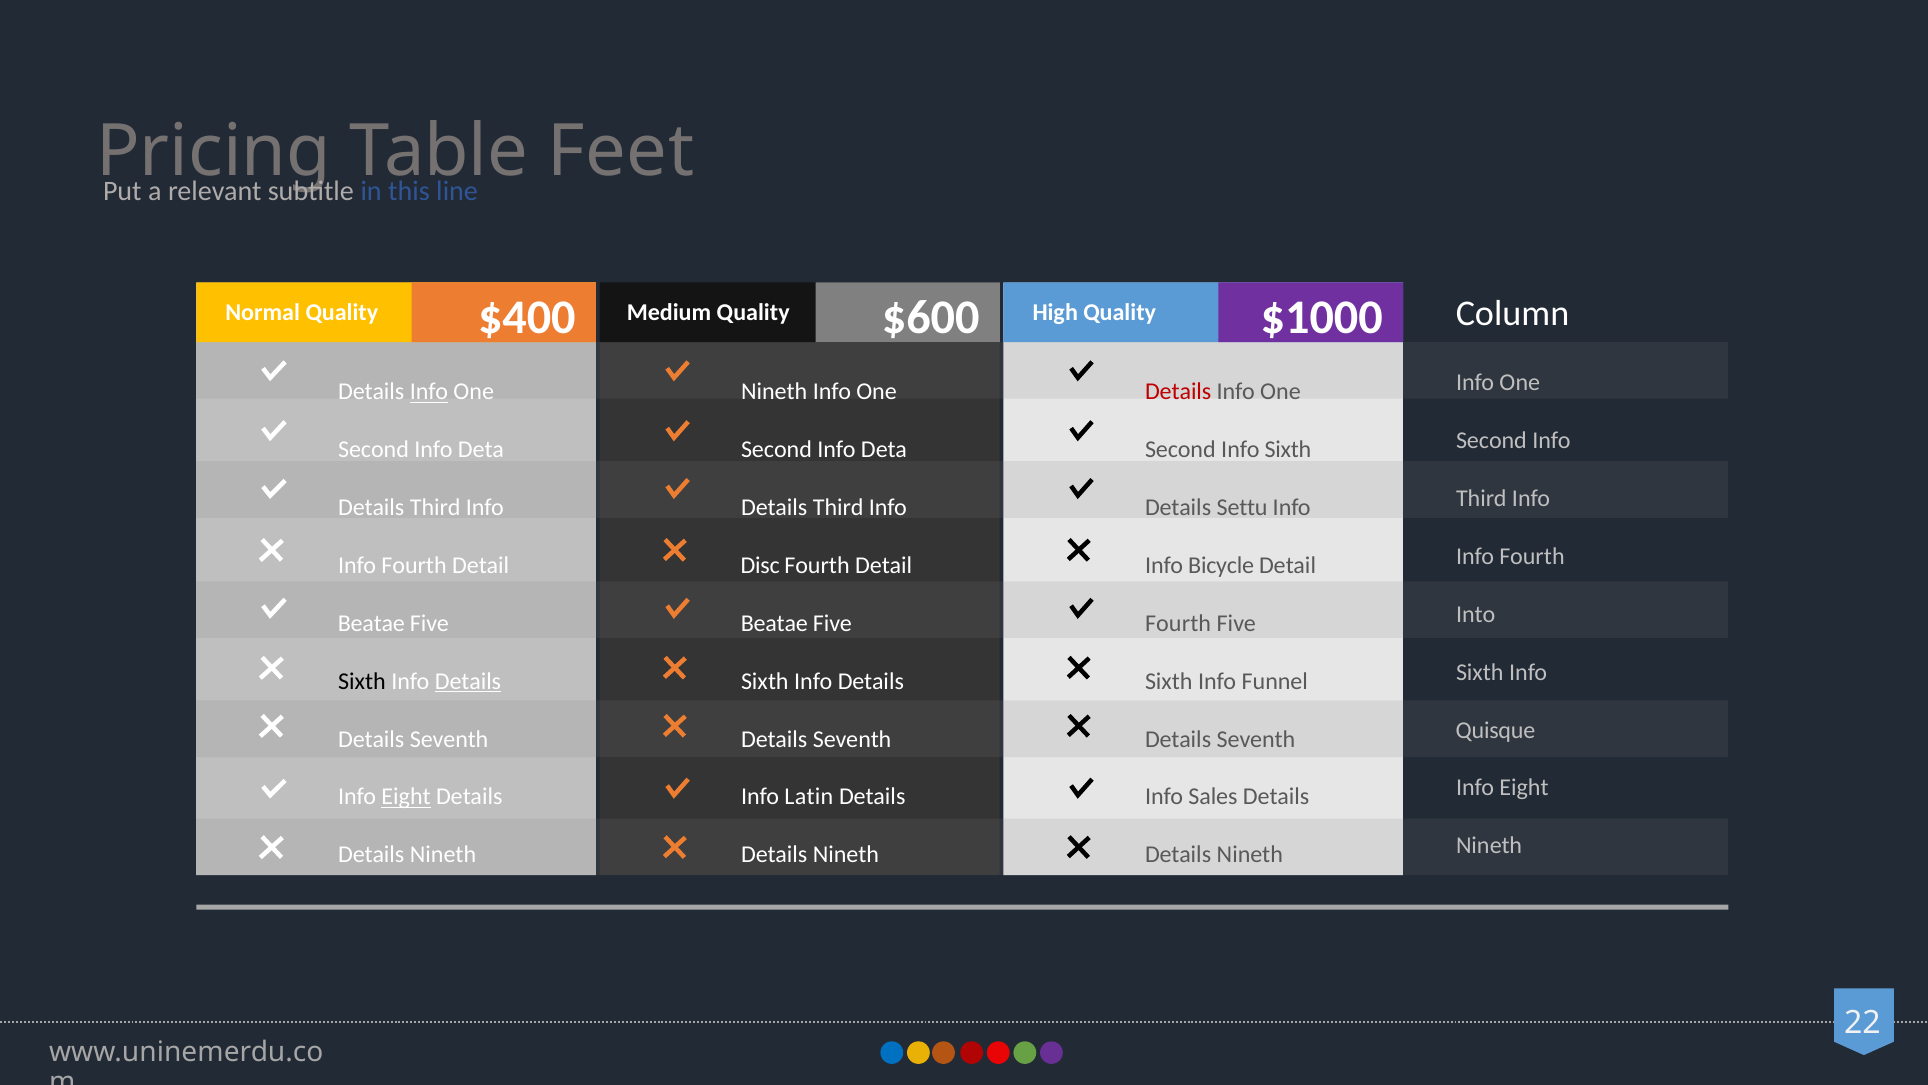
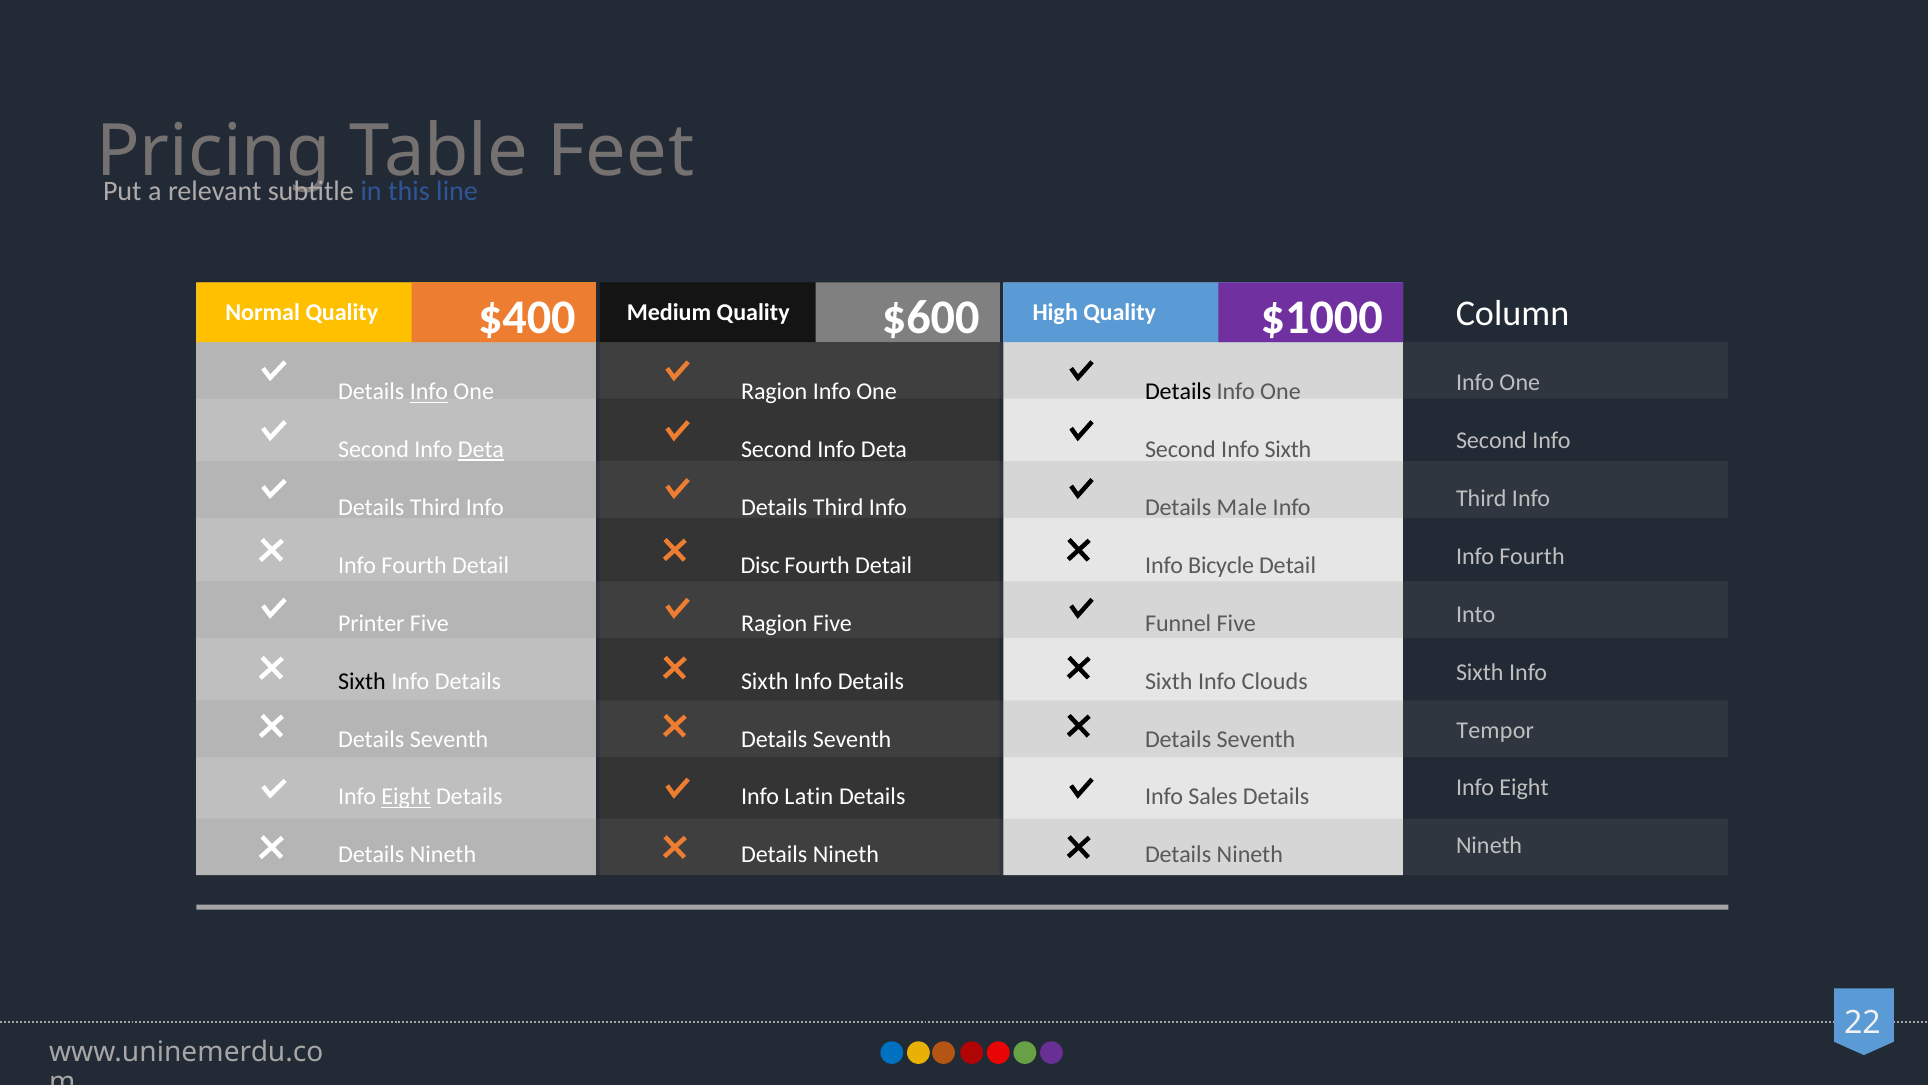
Nineth: Nineth -> Ragion (774, 392)
Details colour: red -> black (1178, 392)
Deta underline: none -> present (481, 450)
Settu: Settu -> Male (1242, 507)
Beatae: Beatae -> Printer (371, 623)
Beatae: Beatae -> Ragion (774, 623)
Fourth: Fourth -> Funnel (1178, 623)
Details underline: present -> none (468, 681)
Funnel: Funnel -> Clouds (1275, 681)
Quisque: Quisque -> Tempor (1495, 730)
